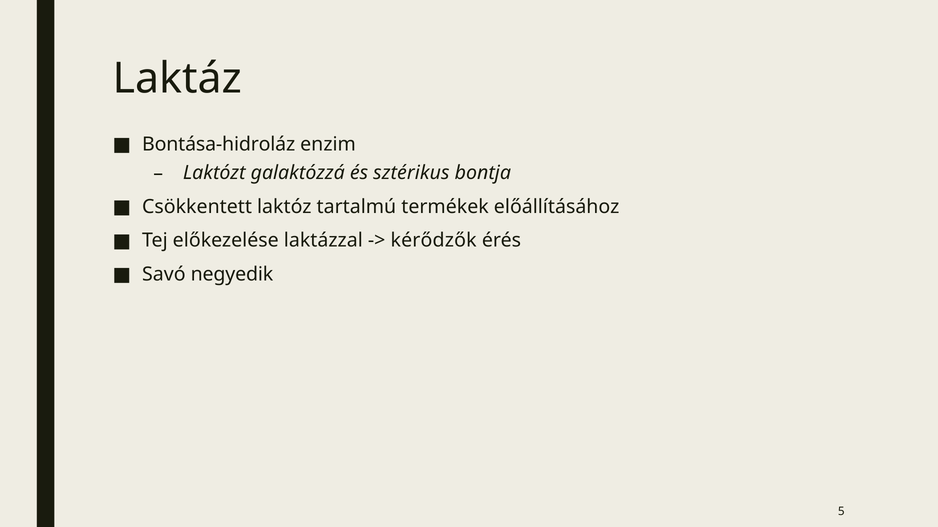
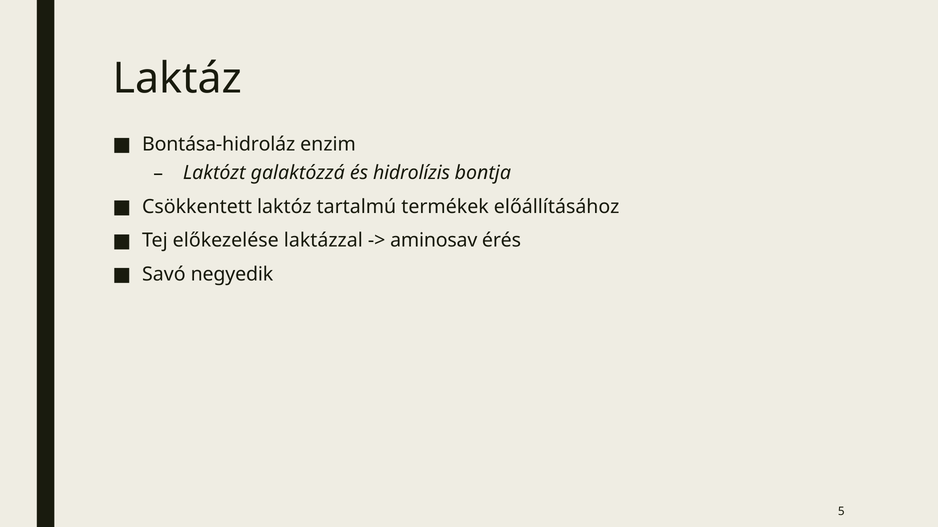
sztérikus: sztérikus -> hidrolízis (412, 173)
kérődzők: kérődzők -> aminosav (434, 241)
